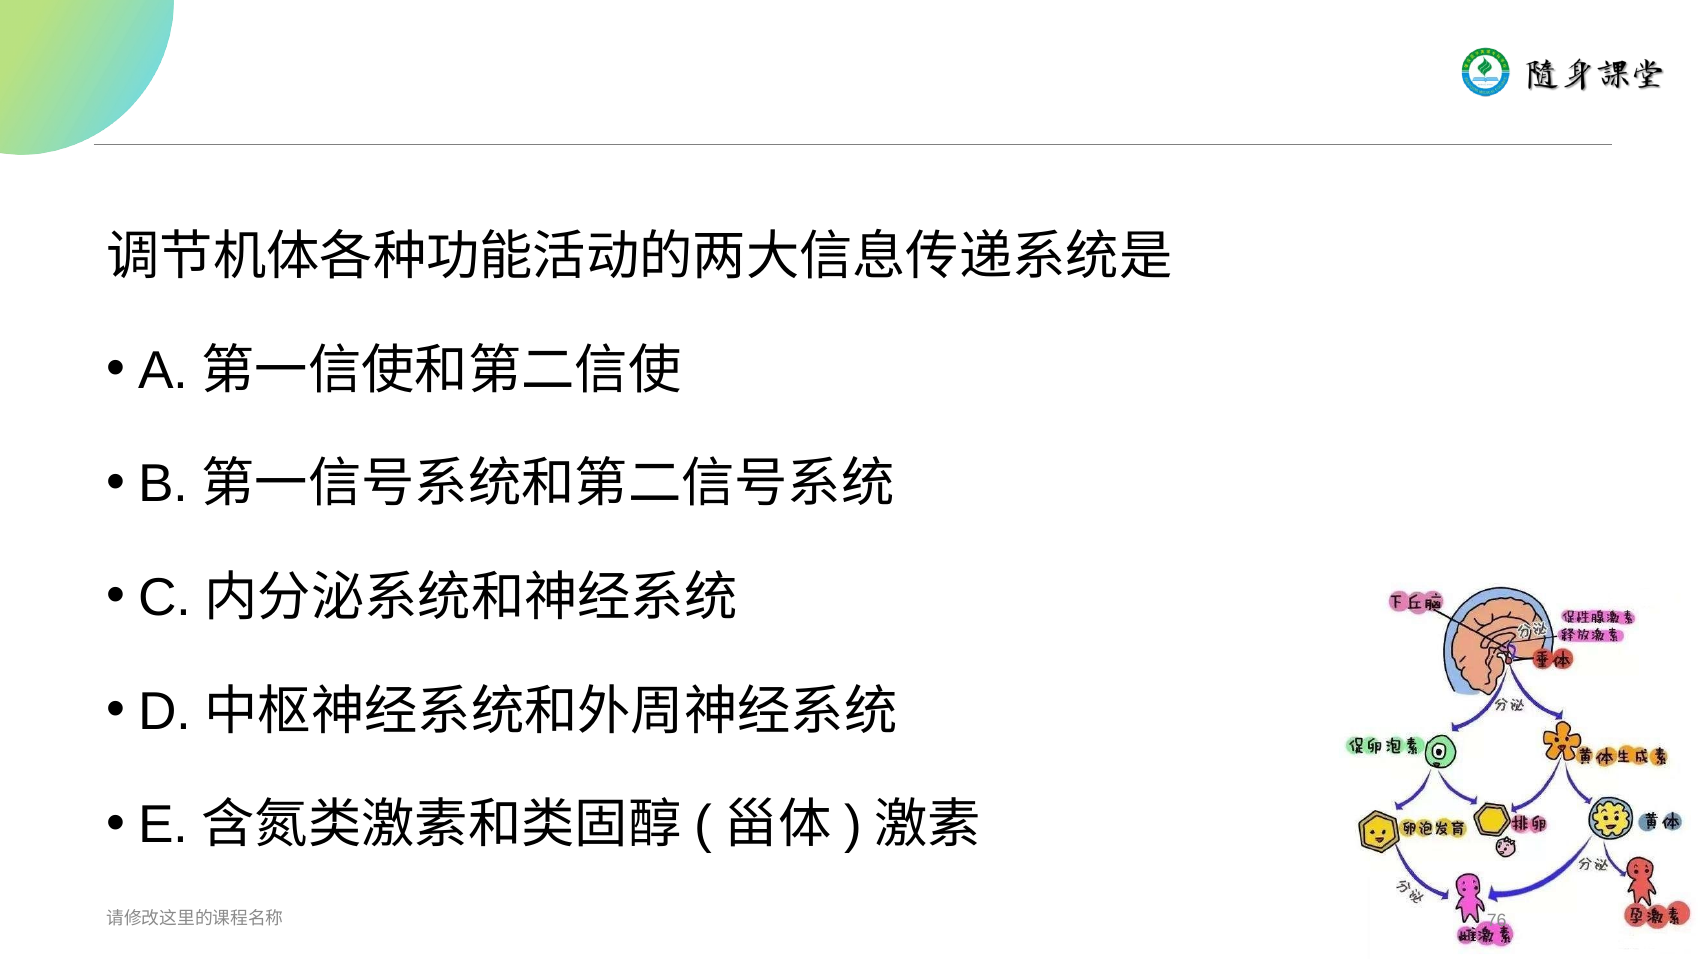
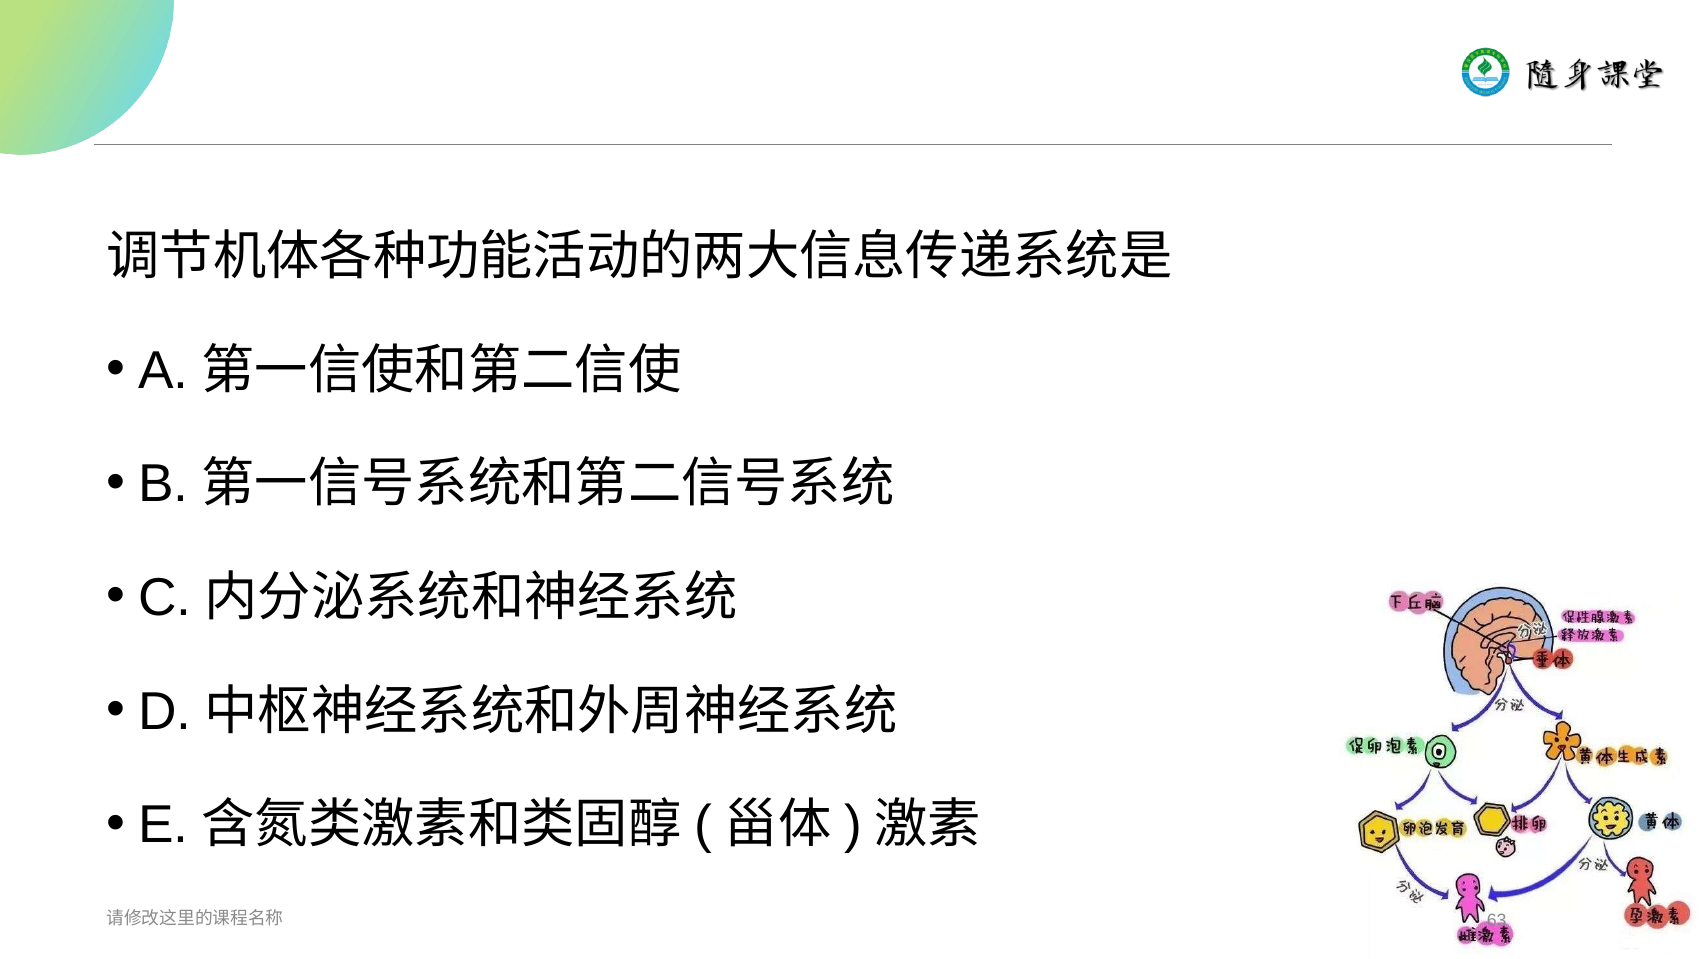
76: 76 -> 63 (1497, 921)
